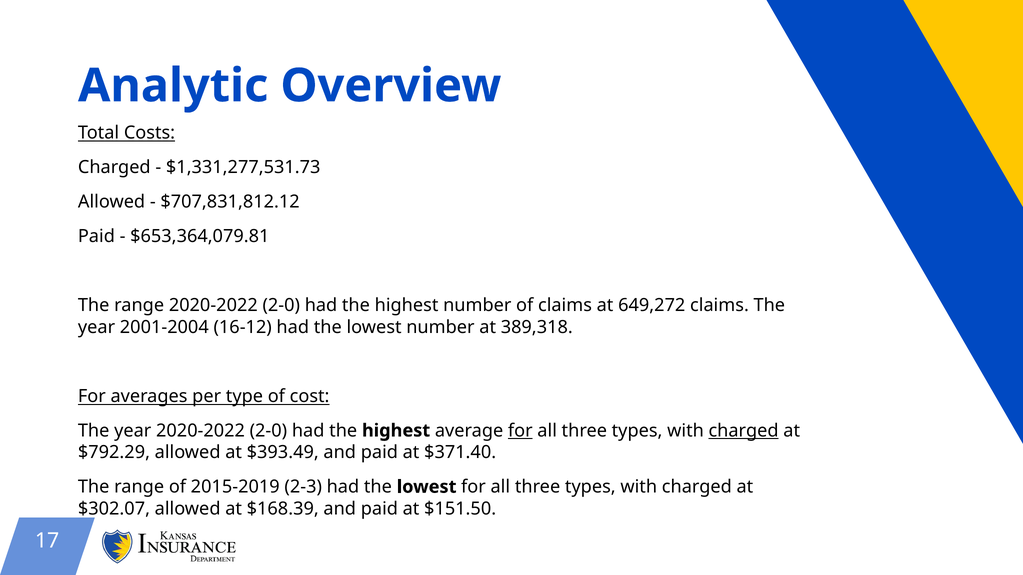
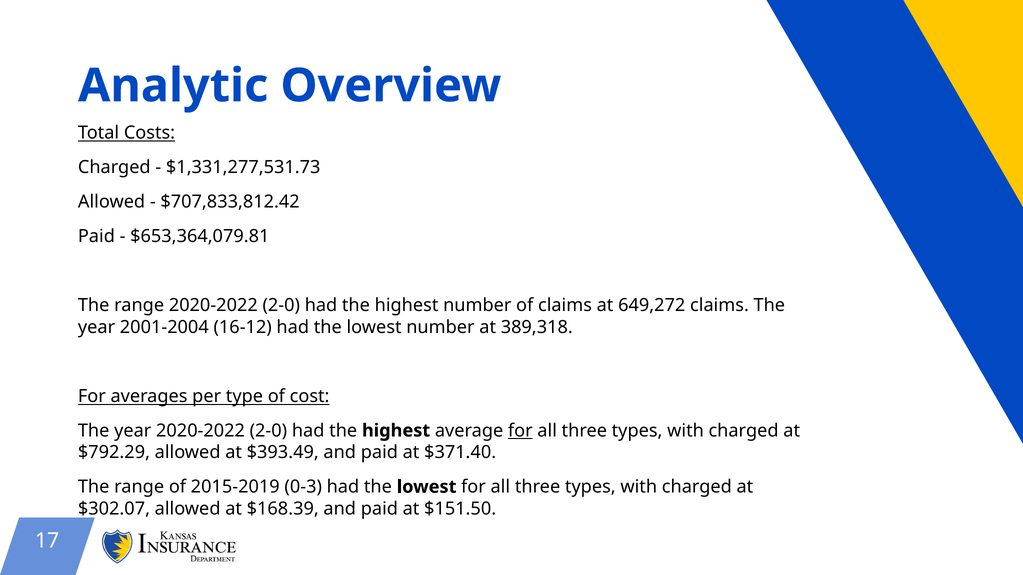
$707,831,812.12: $707,831,812.12 -> $707,833,812.42 (230, 202)
charged underline: present -> none (744, 431)
2-3: 2-3 -> 0-3 (303, 487)
